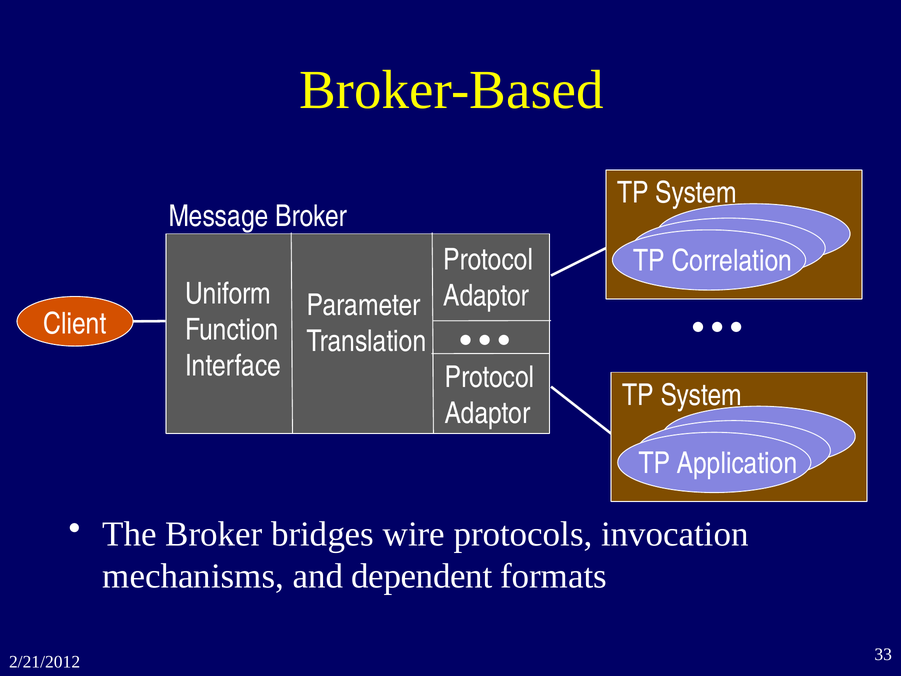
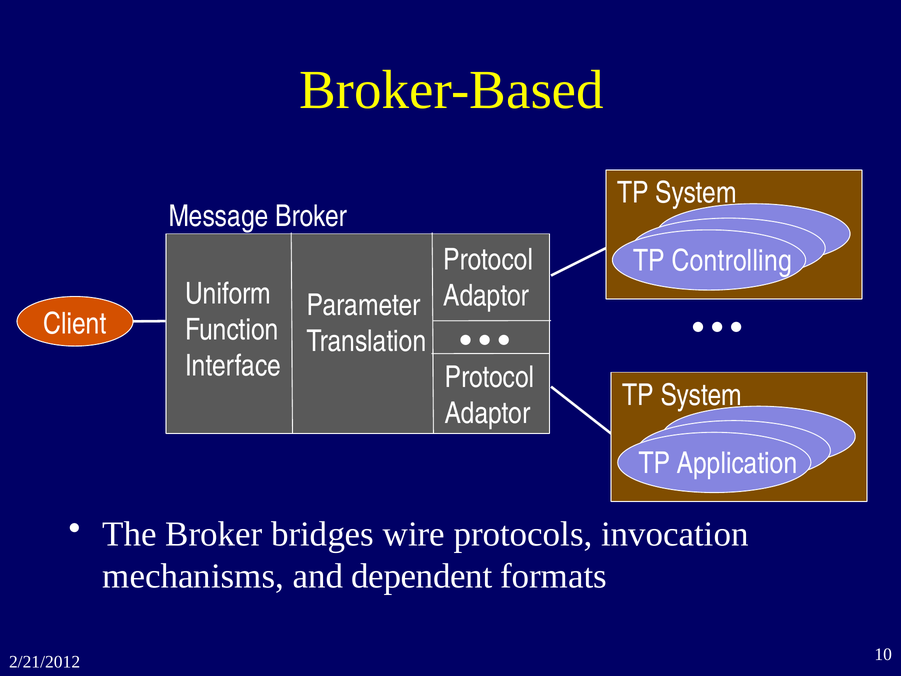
Correlation: Correlation -> Controlling (732, 261)
33: 33 -> 10 (883, 654)
